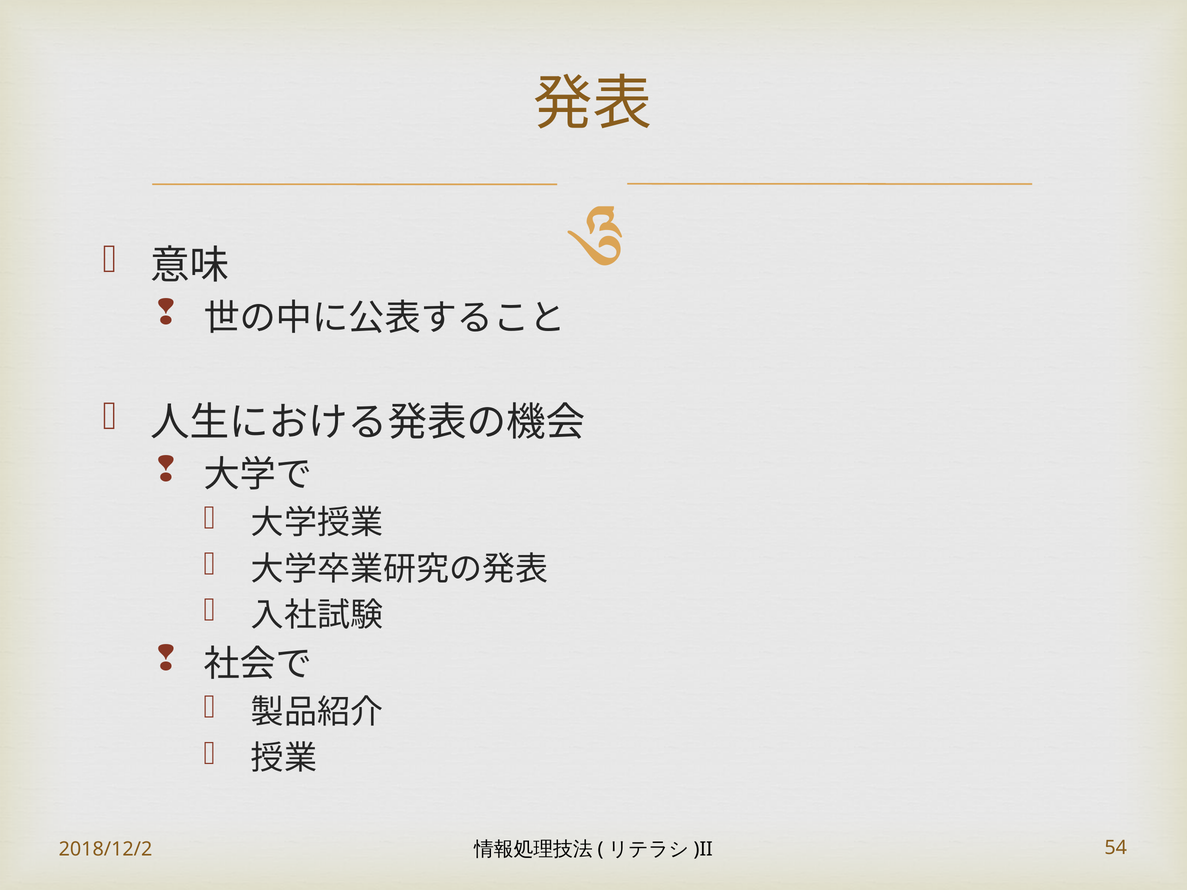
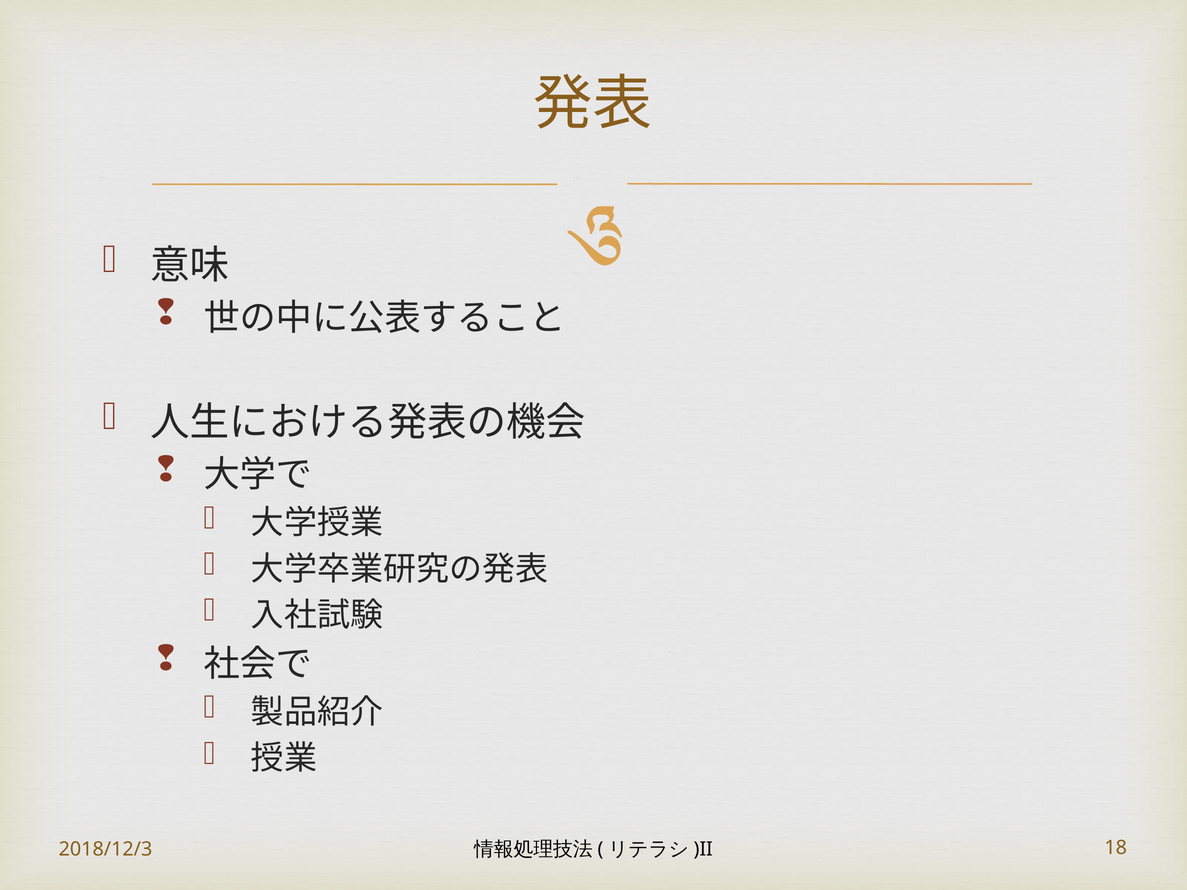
2018/12/2: 2018/12/2 -> 2018/12/3 (106, 850)
54: 54 -> 18 (1116, 848)
